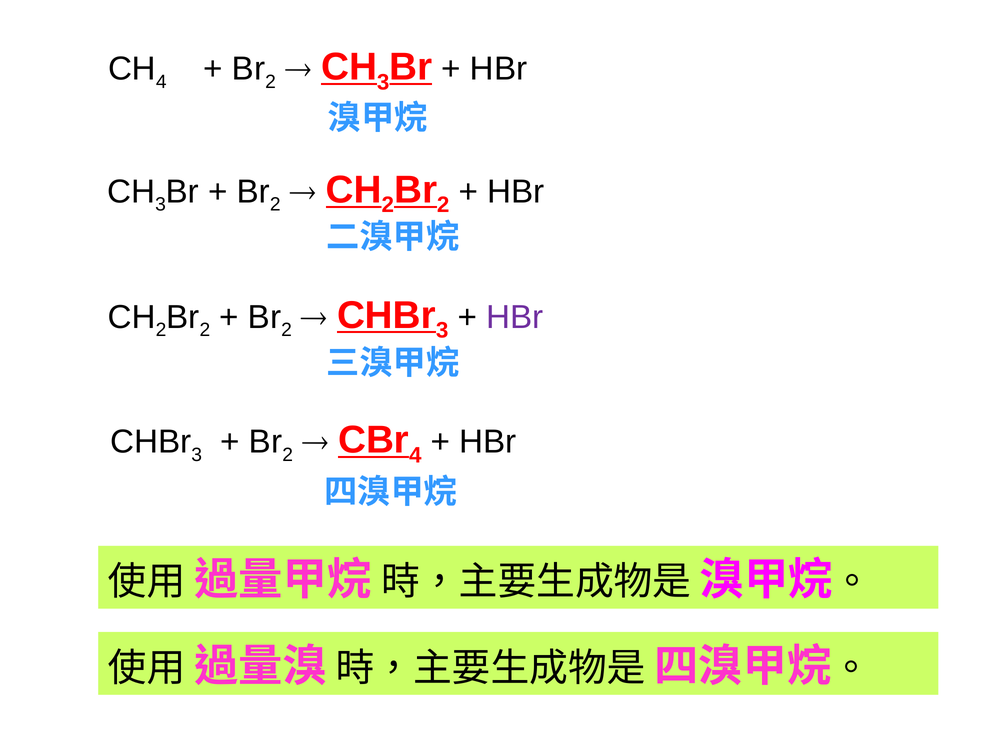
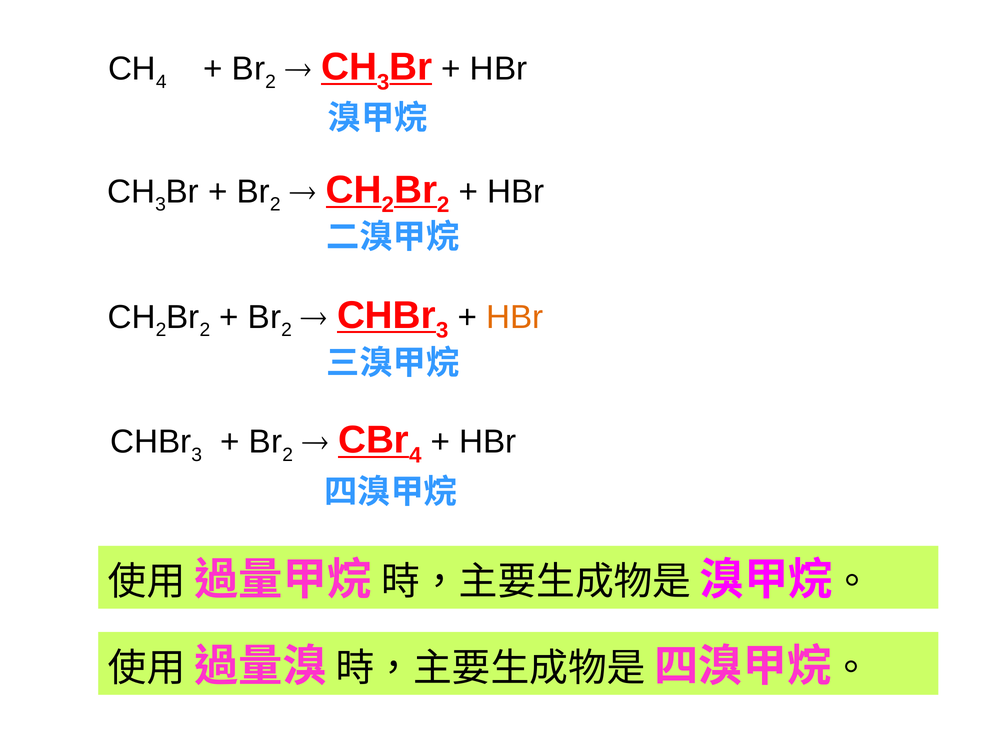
HBr colour: purple -> orange (515, 317)
